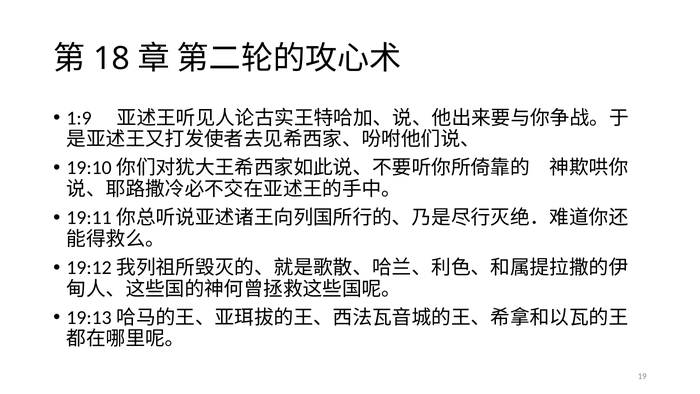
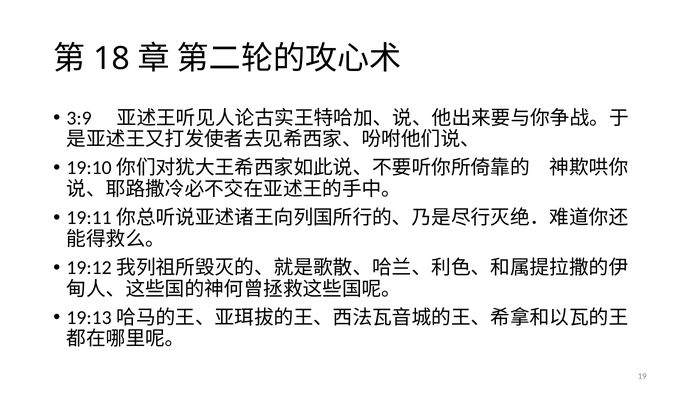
1:9: 1:9 -> 3:9 (79, 118)
